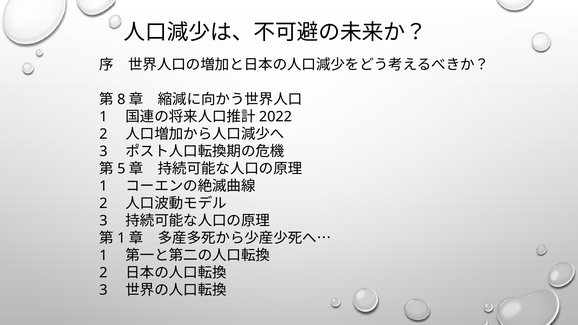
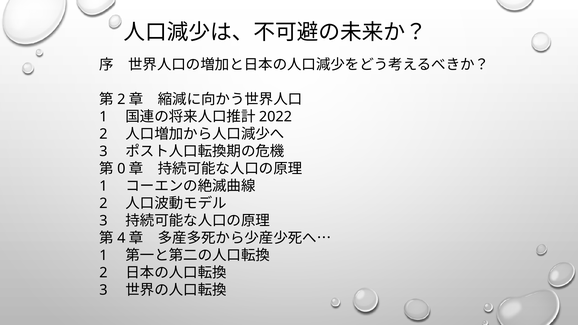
8: 8 -> 2 (121, 99)
5: 5 -> 0 (121, 169)
1: 1 -> 4 (121, 238)
